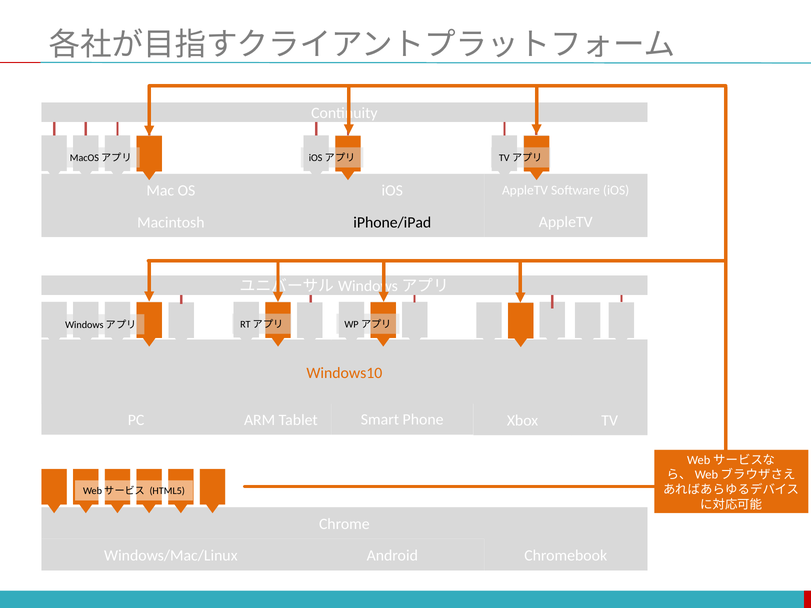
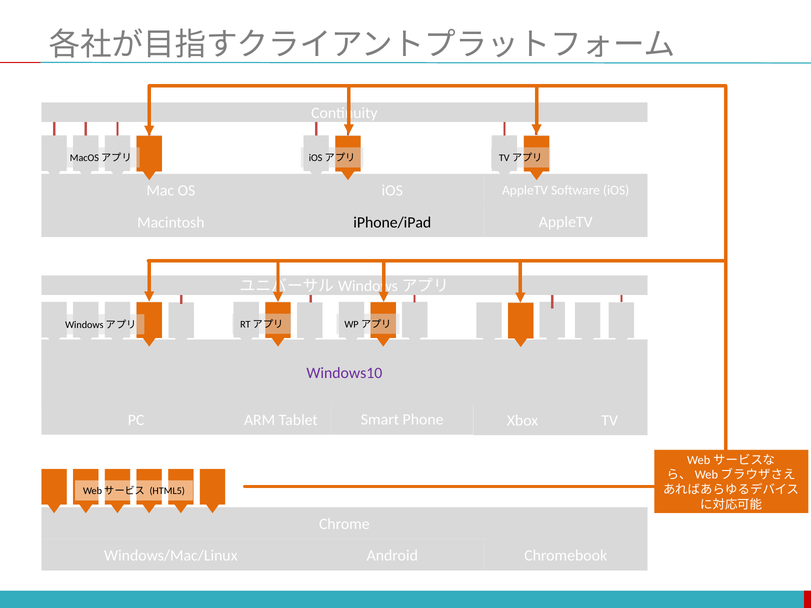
Windows10 colour: orange -> purple (344, 373)
